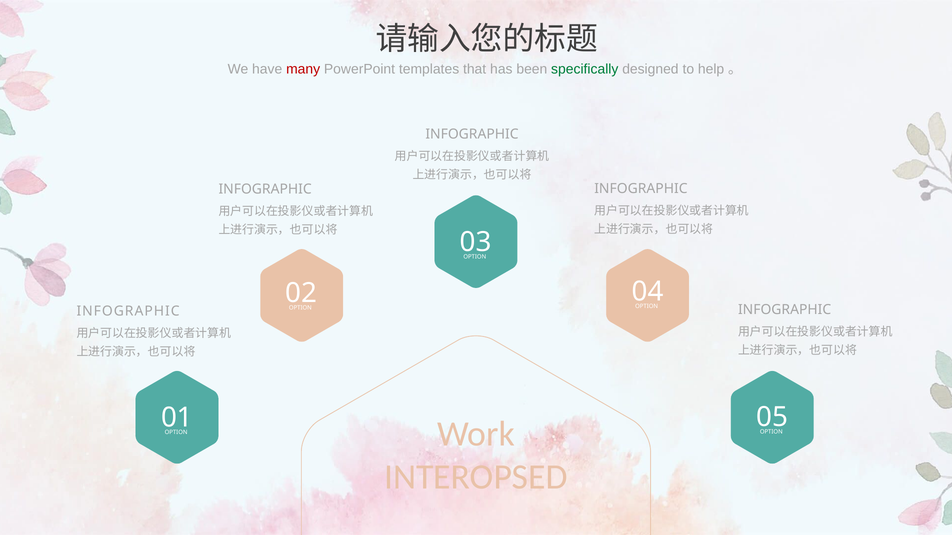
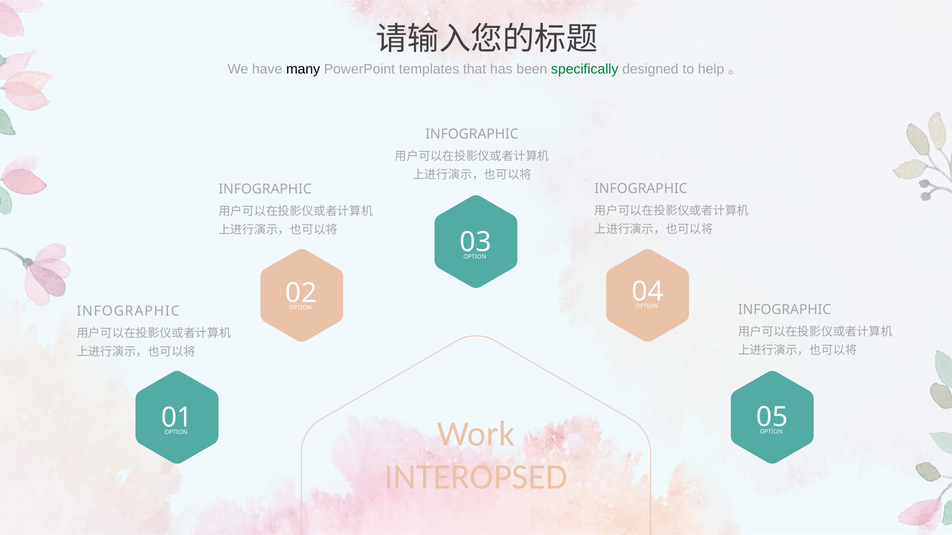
many colour: red -> black (303, 69)
